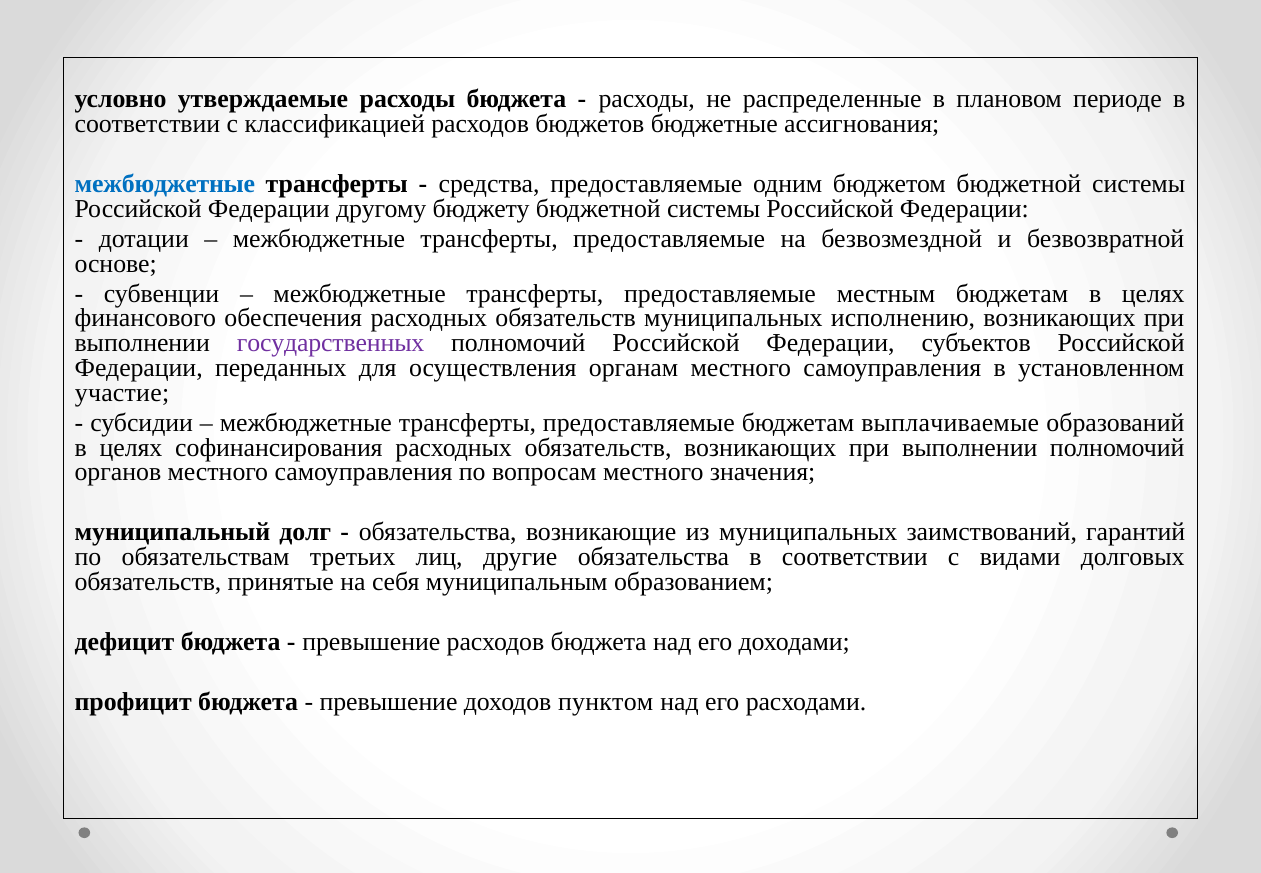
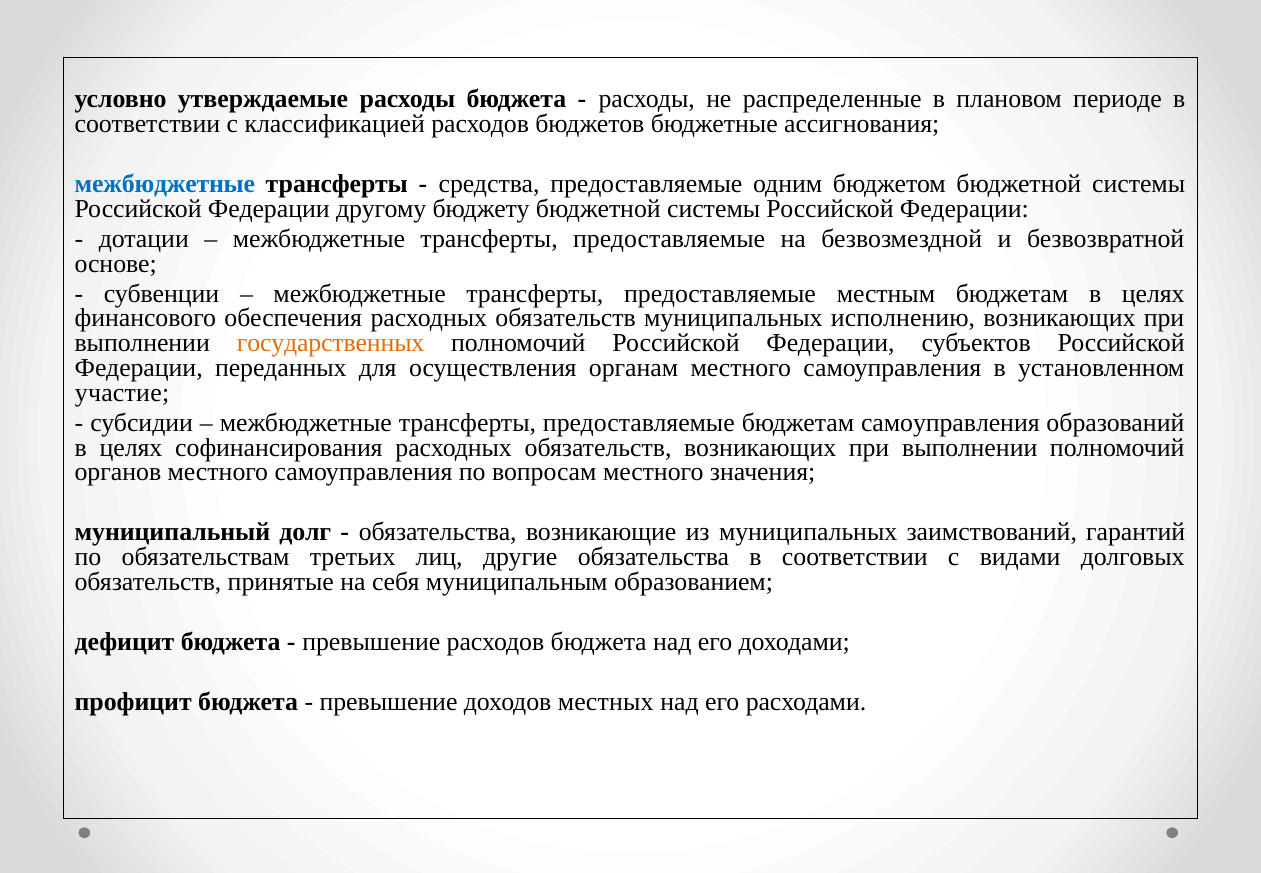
государственных colour: purple -> orange (331, 343)
бюджетам выплачиваемые: выплачиваемые -> самоуправления (950, 423)
пунктом: пунктом -> местных (606, 702)
